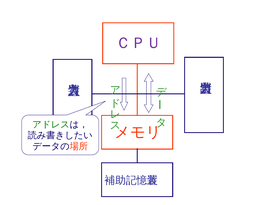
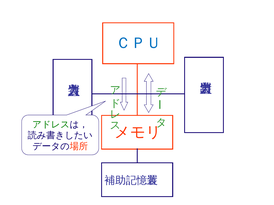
ＣＰＵ colour: purple -> blue (139, 43)
